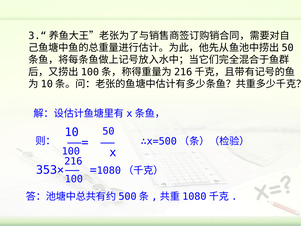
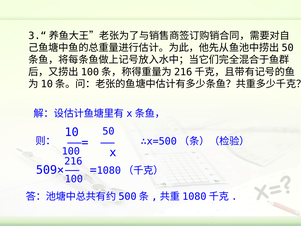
353×: 353× -> 509× (50, 170)
